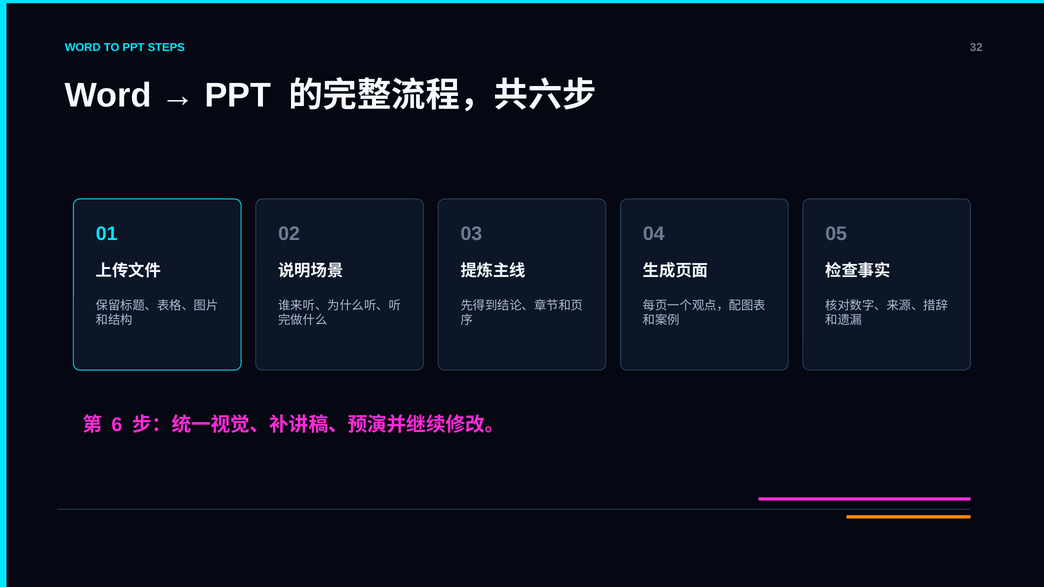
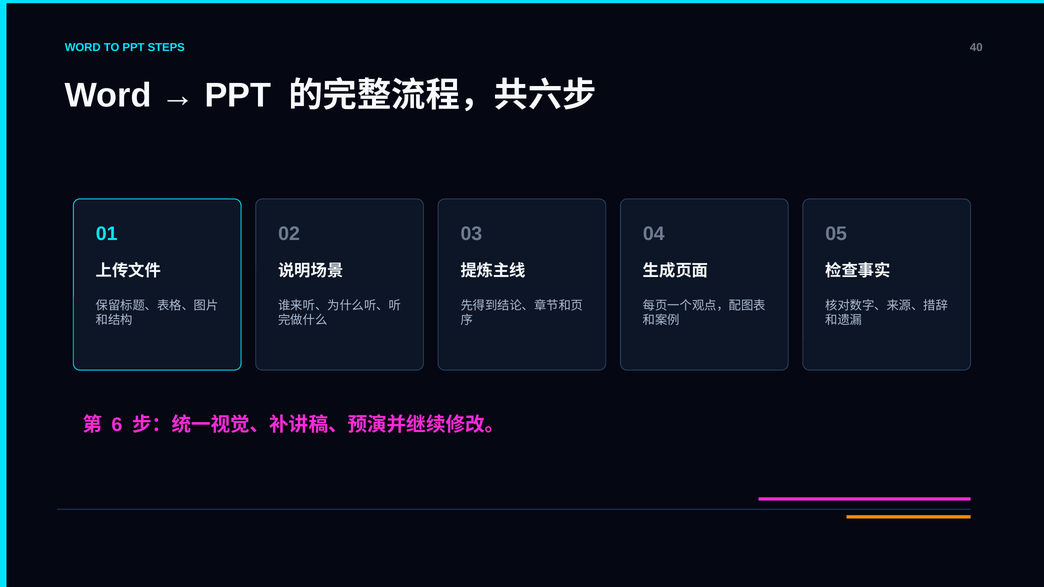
32: 32 -> 40 (976, 47)
